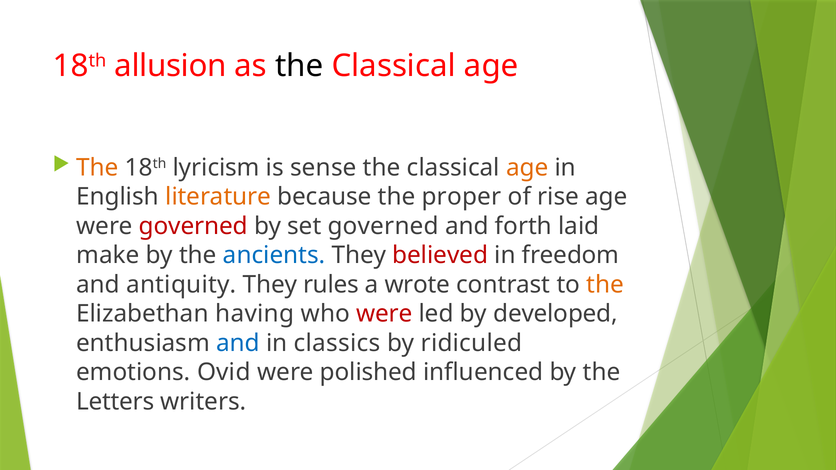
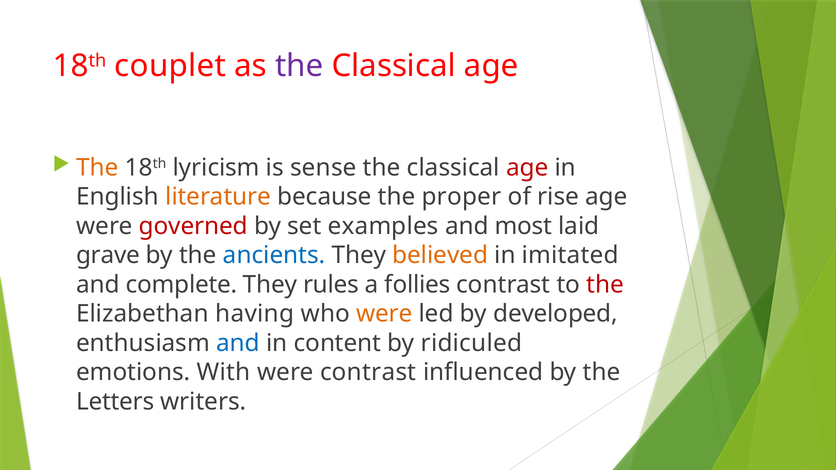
allusion: allusion -> couplet (170, 66)
the colour: black -> purple (299, 66)
age colour: orange -> red (527, 168)
set governed: governed -> examples (383, 226)
forth: forth -> most (524, 226)
make: make -> grave (108, 255)
believed colour: red -> orange (440, 255)
freedom: freedom -> imitated (570, 255)
antiquity: antiquity -> complete (182, 285)
wrote: wrote -> follies (417, 285)
the colour: orange -> red (605, 285)
were colour: red -> orange (384, 314)
classics: classics -> content (337, 343)
Ovid: Ovid -> With (224, 373)
were polished: polished -> contrast (368, 373)
